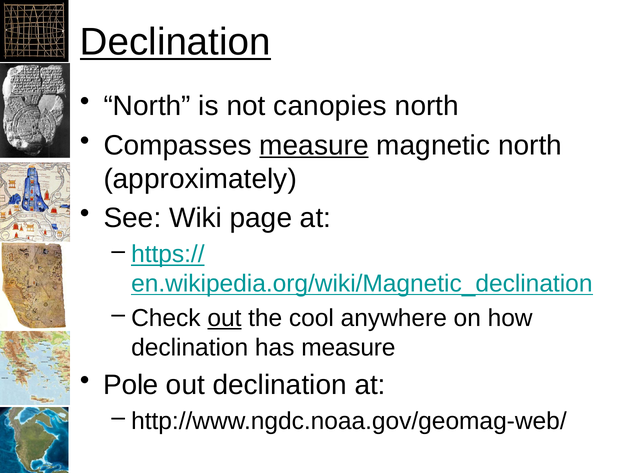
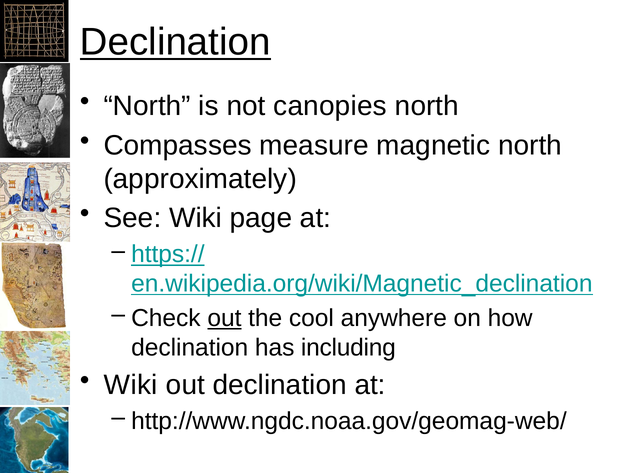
measure underline: present -> none (314, 145)
has measure: measure -> including (348, 348)
Pole: Pole -> Wiki (131, 385)
